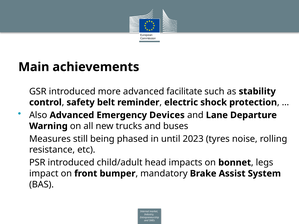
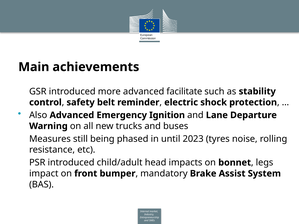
Devices: Devices -> Ignition (167, 115)
